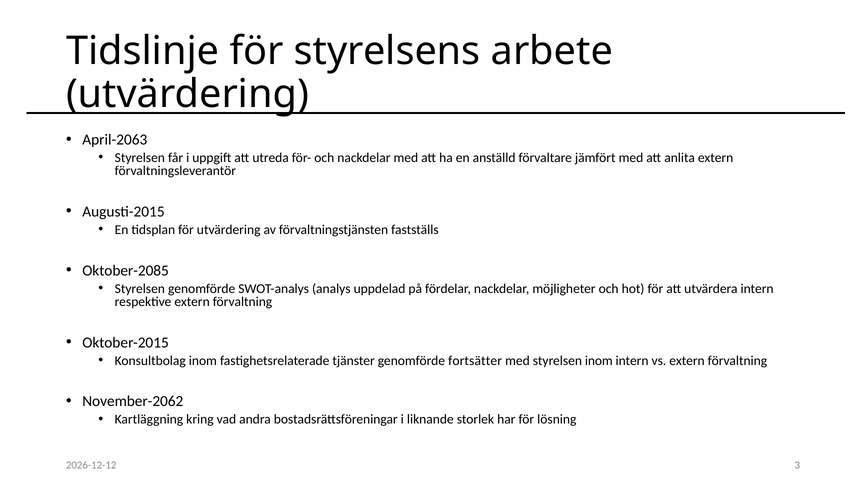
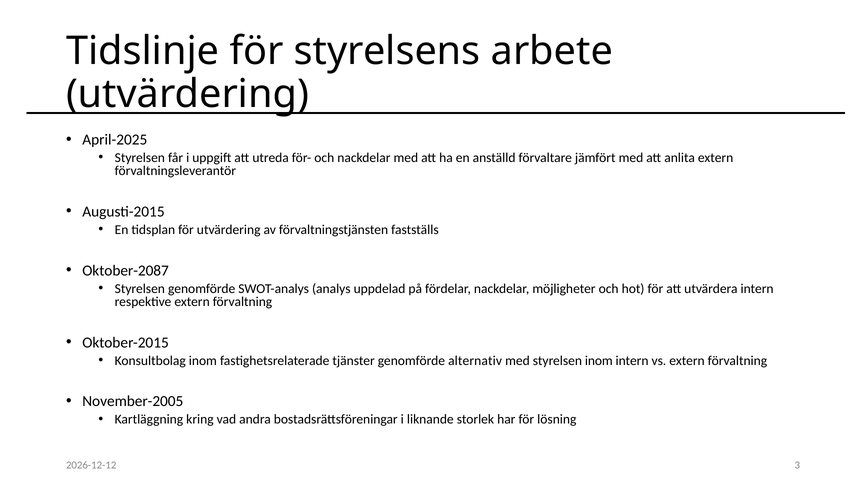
April-2063: April-2063 -> April-2025 (115, 140)
Oktober-2085: Oktober-2085 -> Oktober-2087 (126, 271)
fortsätter: fortsätter -> alternativ (475, 361)
November-2062: November-2062 -> November-2005 (133, 401)
